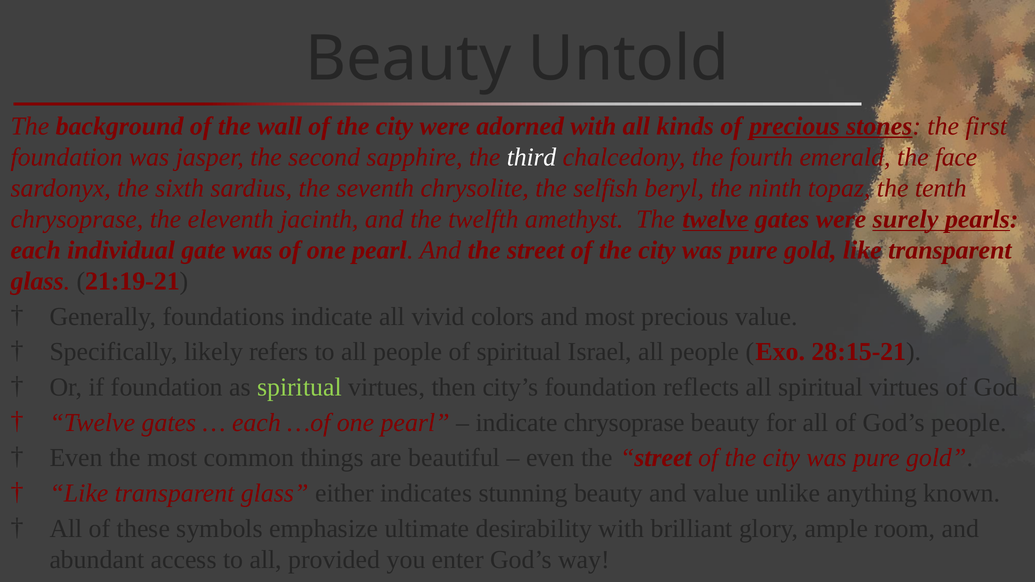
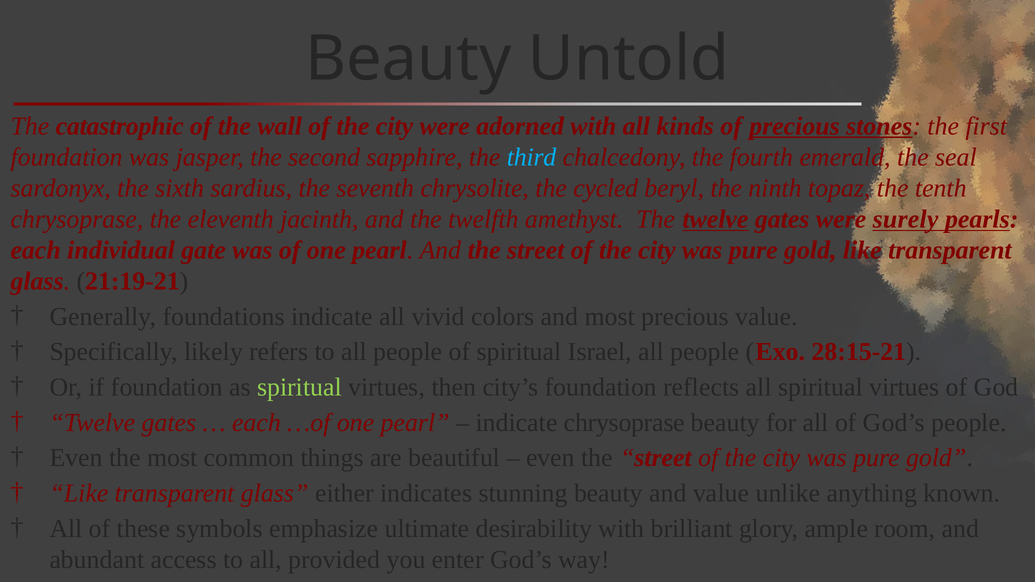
background: background -> catastrophic (120, 126)
third colour: white -> light blue (532, 157)
face: face -> seal (956, 157)
selfish: selfish -> cycled (606, 188)
